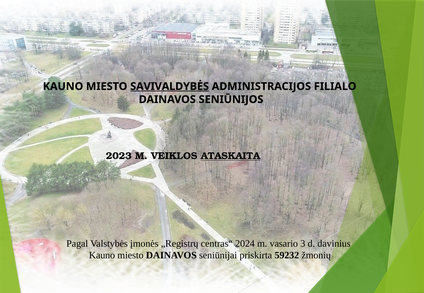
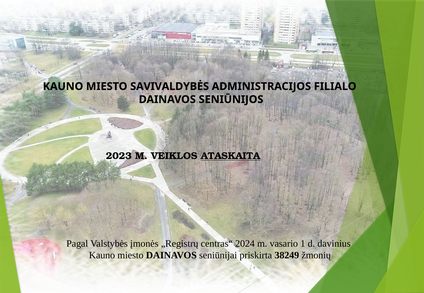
SAVIVALDYBĖS underline: present -> none (170, 87)
3: 3 -> 1 (303, 244)
59232: 59232 -> 38249 (287, 256)
